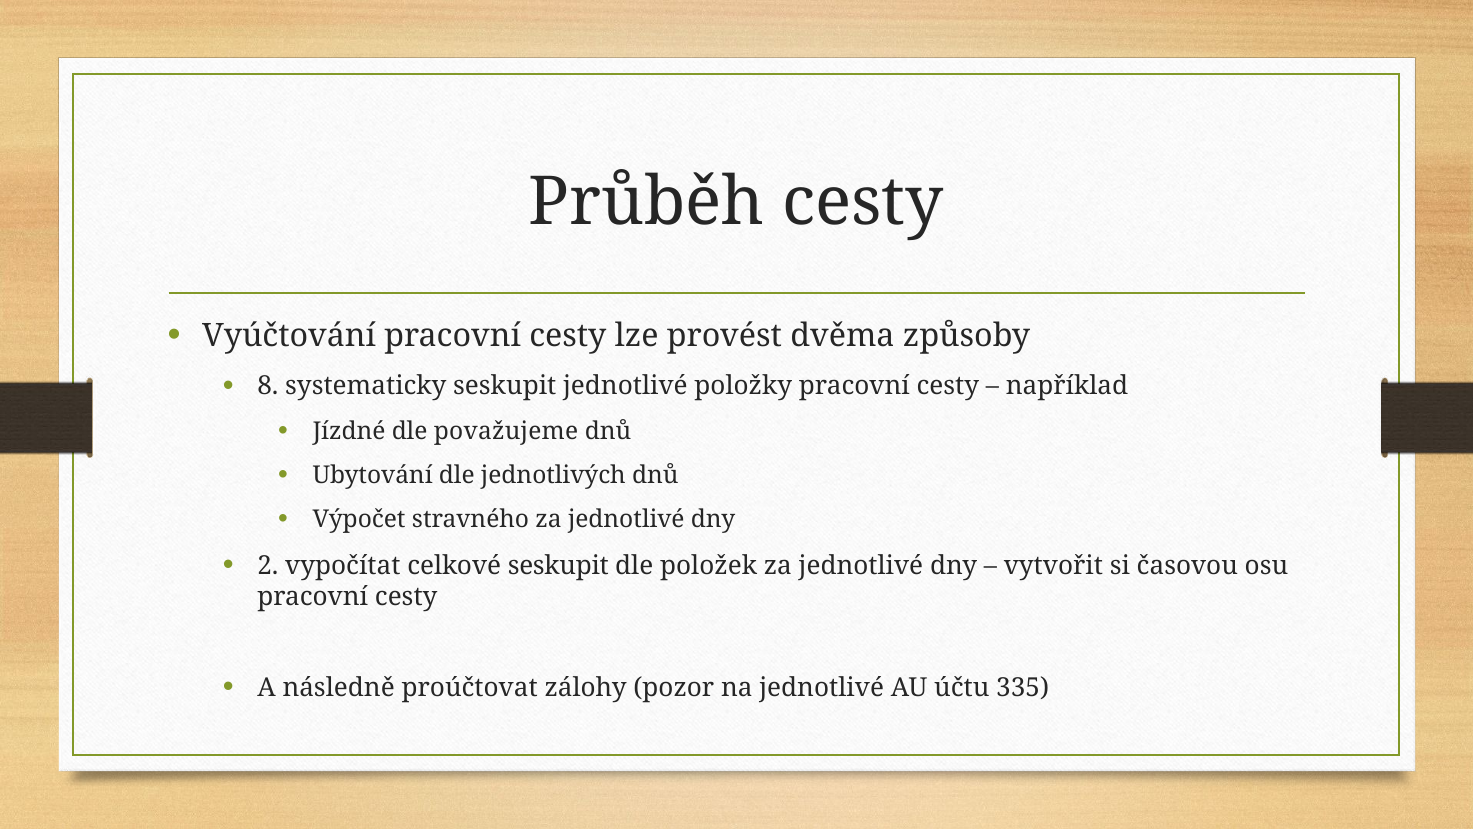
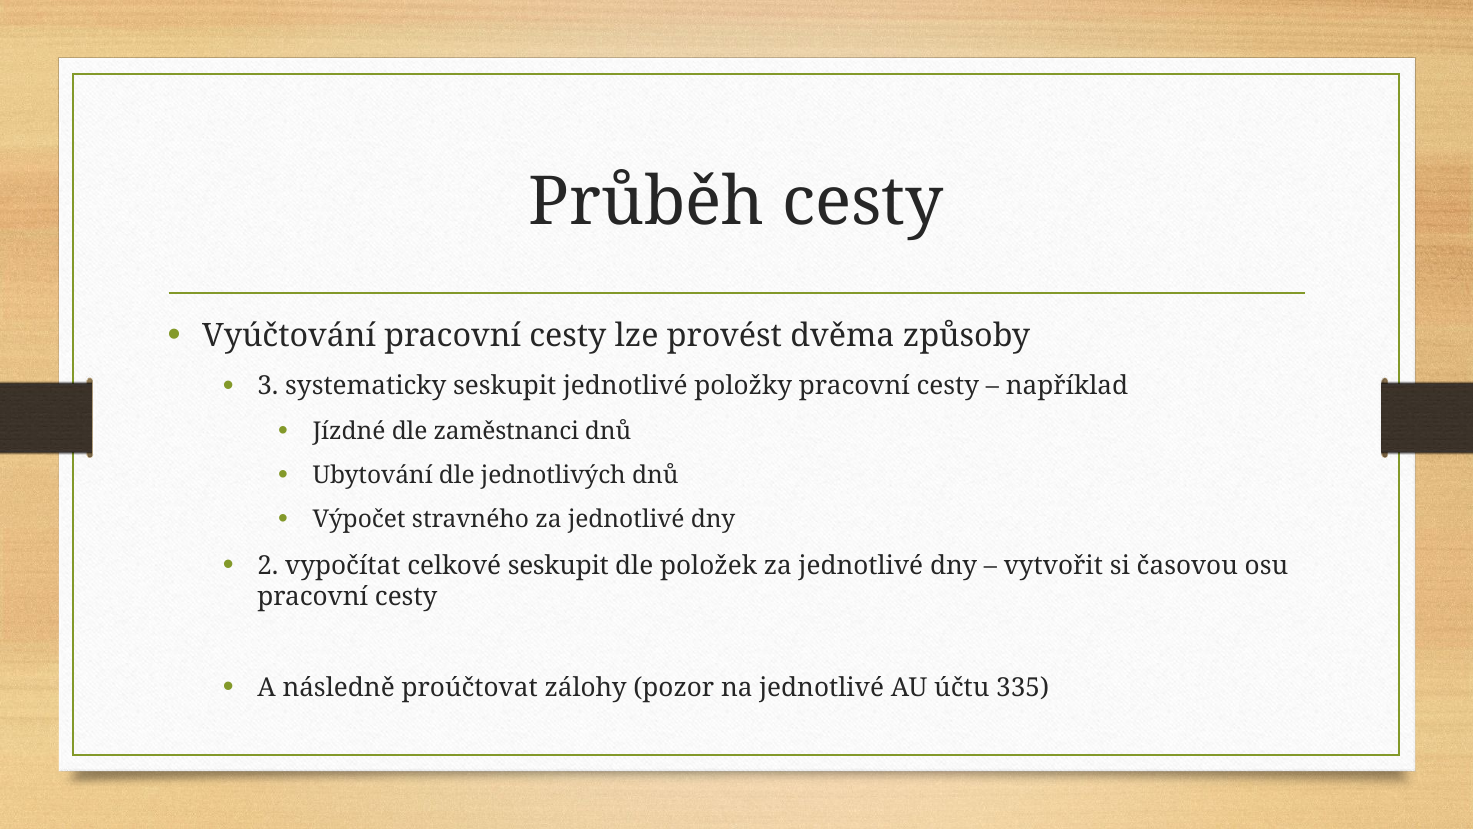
8: 8 -> 3 (268, 386)
považujeme: považujeme -> zaměstnanci (506, 431)
